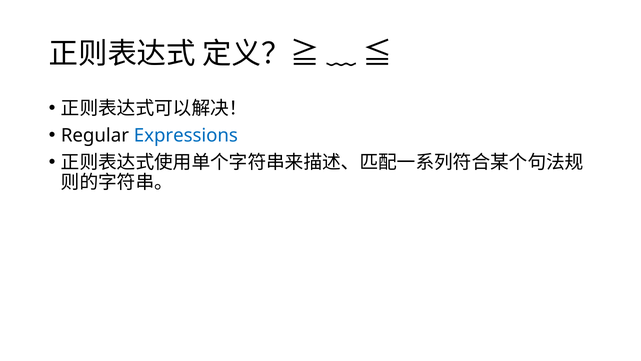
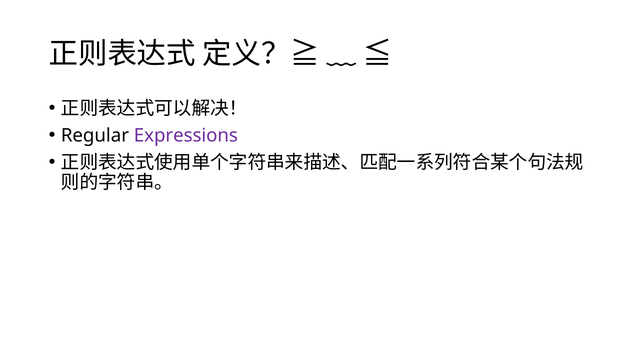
Expressions colour: blue -> purple (186, 135)
